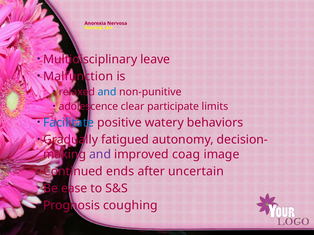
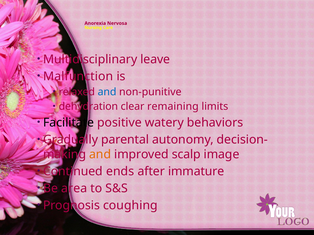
adolescence: adolescence -> dehydration (88, 107)
participate: participate -> remaining (173, 107)
Facilitate colour: blue -> black (69, 123)
fatigued: fatigued -> parental (125, 140)
and colour: purple -> orange (100, 155)
coag: coag -> scalp (186, 155)
uncertain: uncertain -> immature (196, 172)
ease: ease -> area (74, 189)
